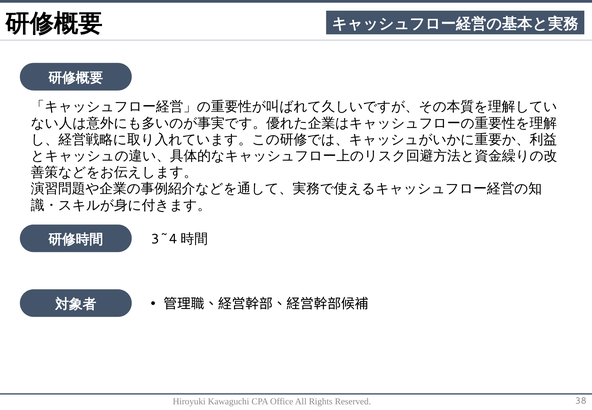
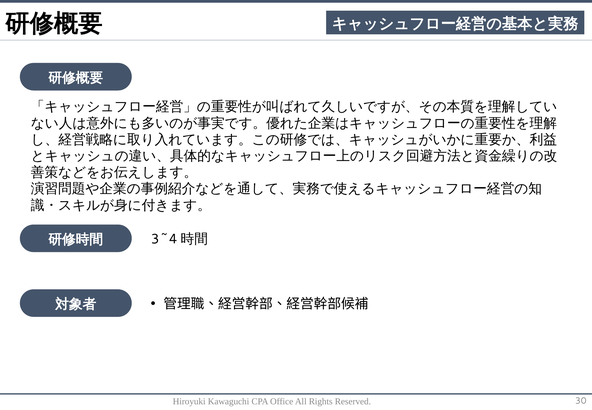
38: 38 -> 30 (581, 401)
